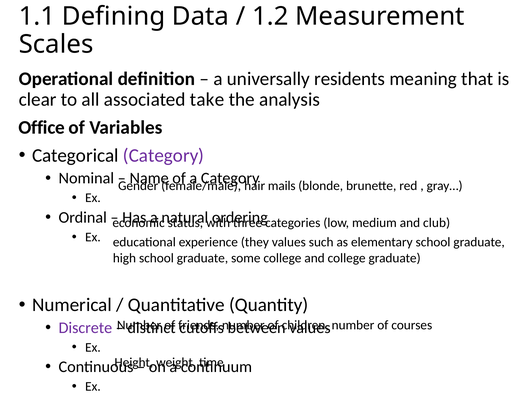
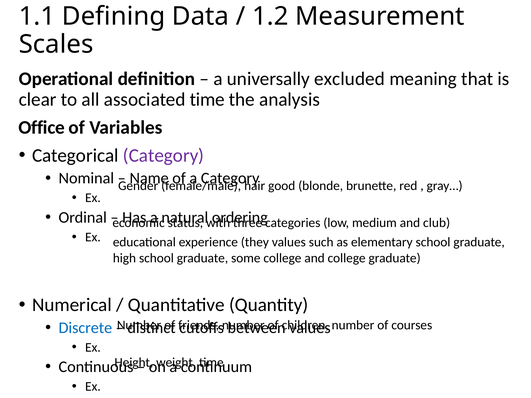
residents: residents -> excluded (350, 79)
associated take: take -> time (207, 99)
mails: mails -> good (282, 186)
Discrete colour: purple -> blue (85, 328)
